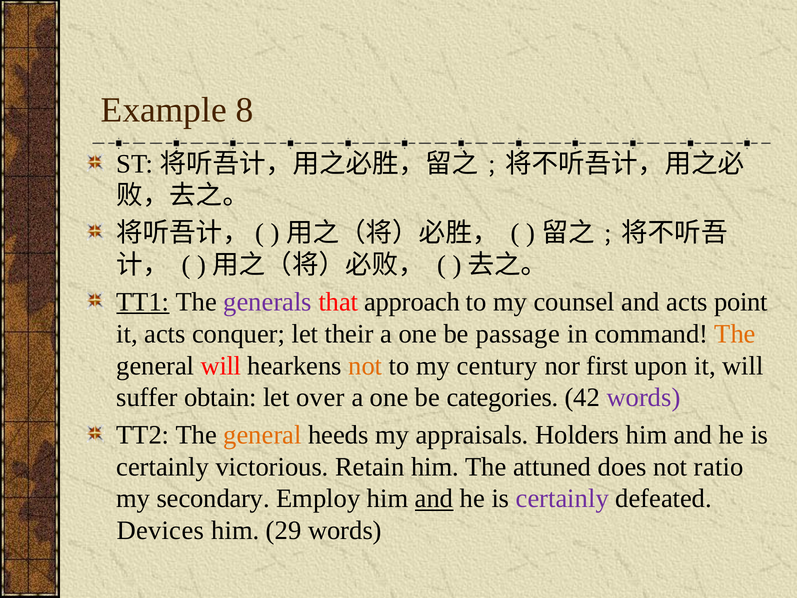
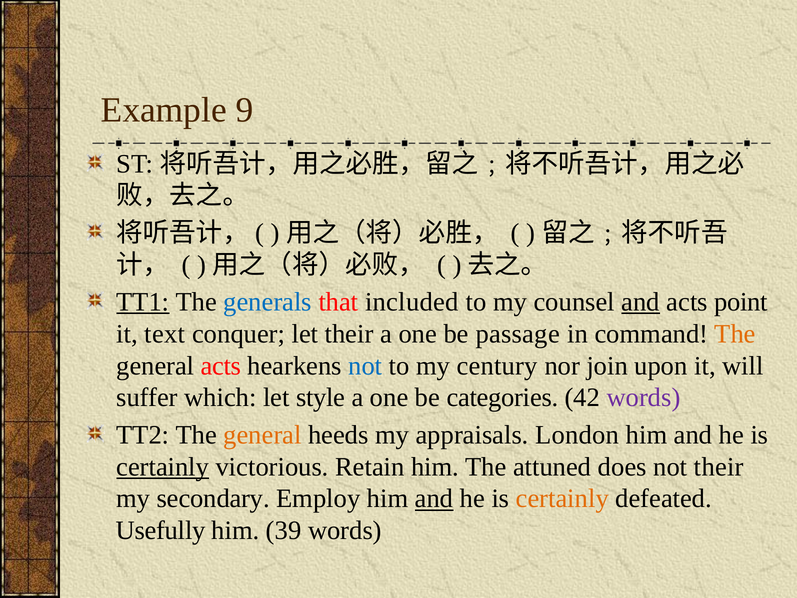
8: 8 -> 9 (244, 110)
generals colour: purple -> blue (268, 302)
approach: approach -> included (412, 302)
and underline: none -> present (641, 302)
it acts: acts -> text (165, 334)
general will: will -> acts (221, 366)
not colour: orange -> blue (365, 366)
first: first -> join (607, 366)
obtain: obtain -> which (220, 398)
over: over -> style (321, 398)
Holders: Holders -> London (577, 435)
certainly underline: none -> present (163, 467)
not ratio: ratio -> their (719, 467)
certainly colour: purple -> orange (562, 498)
Devices: Devices -> Usefully (161, 530)
29: 29 -> 39 (284, 530)
